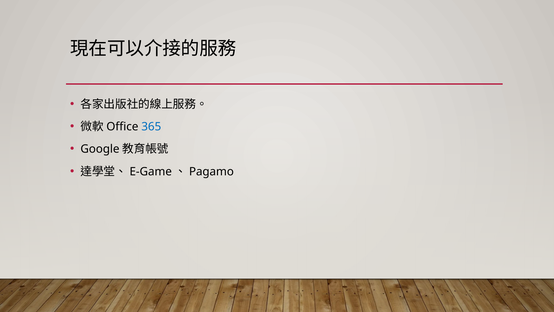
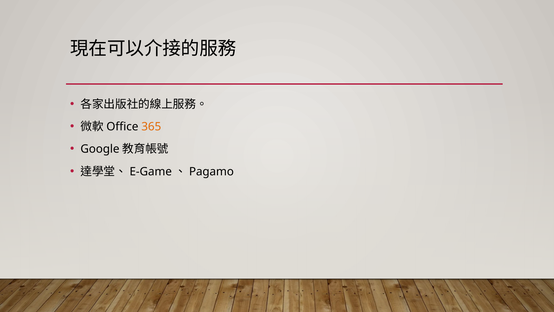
365 colour: blue -> orange (151, 127)
